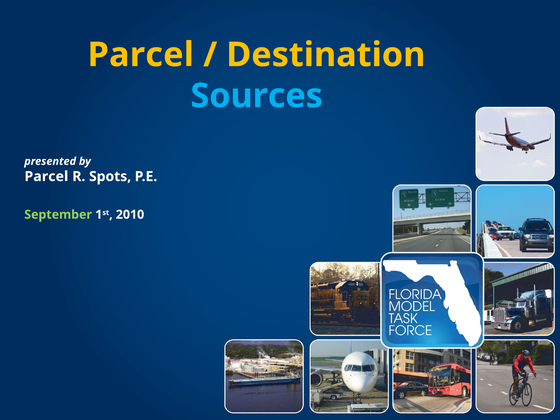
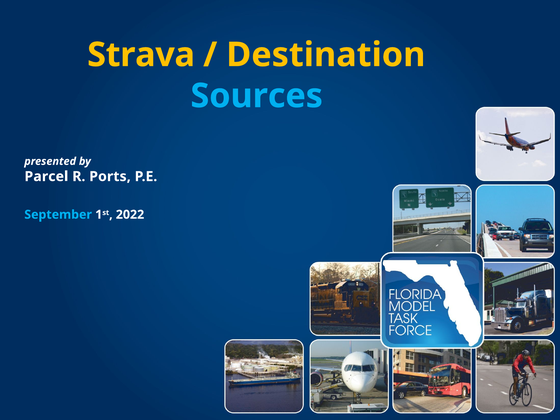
Parcel: Parcel -> Strava (141, 55)
Spots: Spots -> Ports (110, 176)
September colour: light green -> light blue (58, 215)
2010: 2010 -> 2022 (130, 215)
